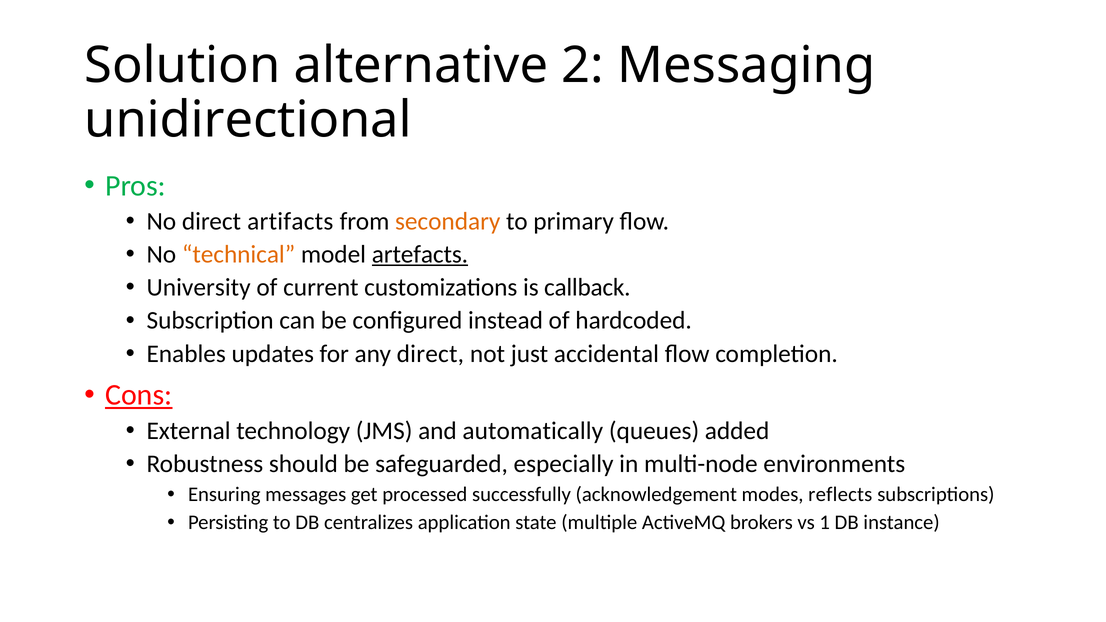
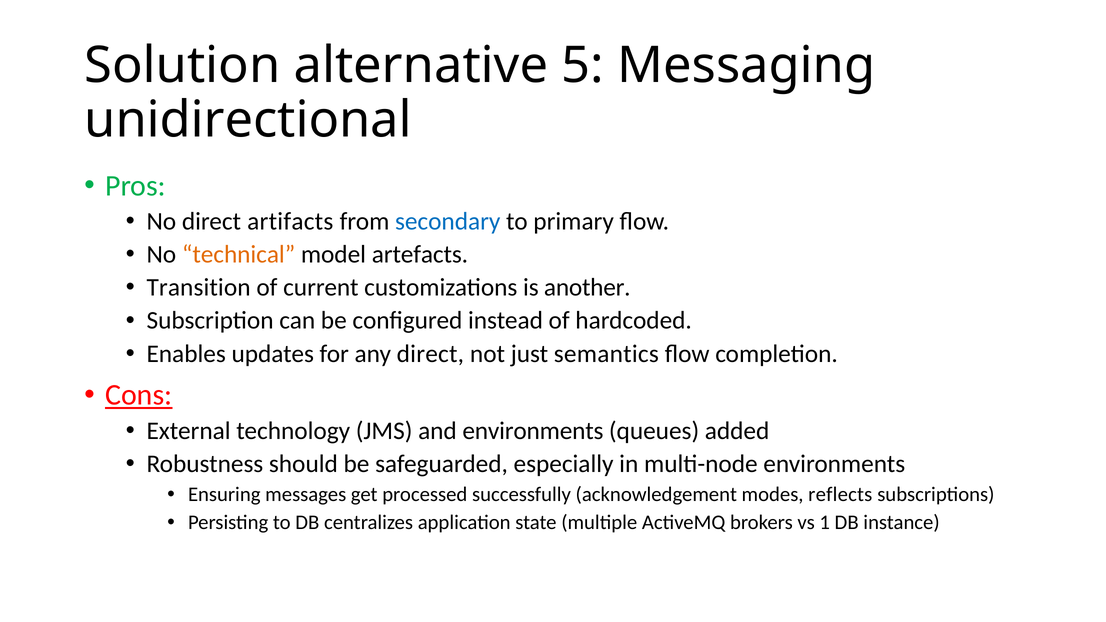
2: 2 -> 5 (583, 66)
secondary colour: orange -> blue (448, 221)
artefacts underline: present -> none (420, 254)
University: University -> Transition (199, 288)
callback: callback -> another (587, 288)
accidental: accidental -> semantics (606, 354)
and automatically: automatically -> environments (533, 431)
